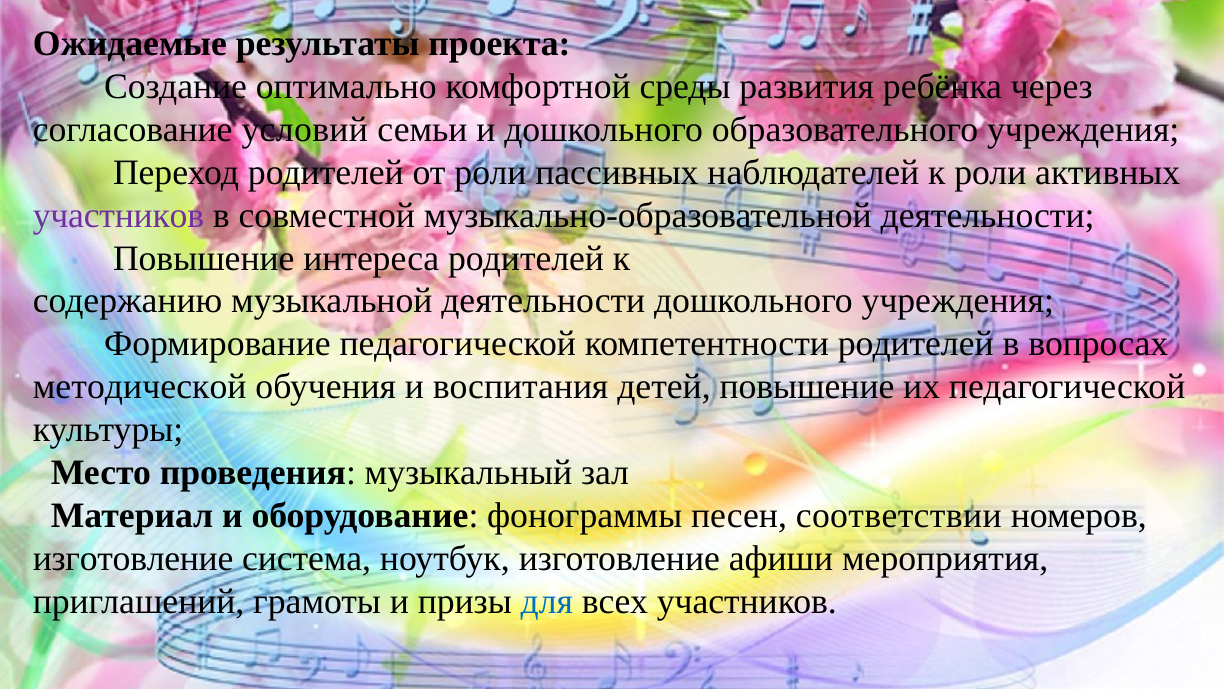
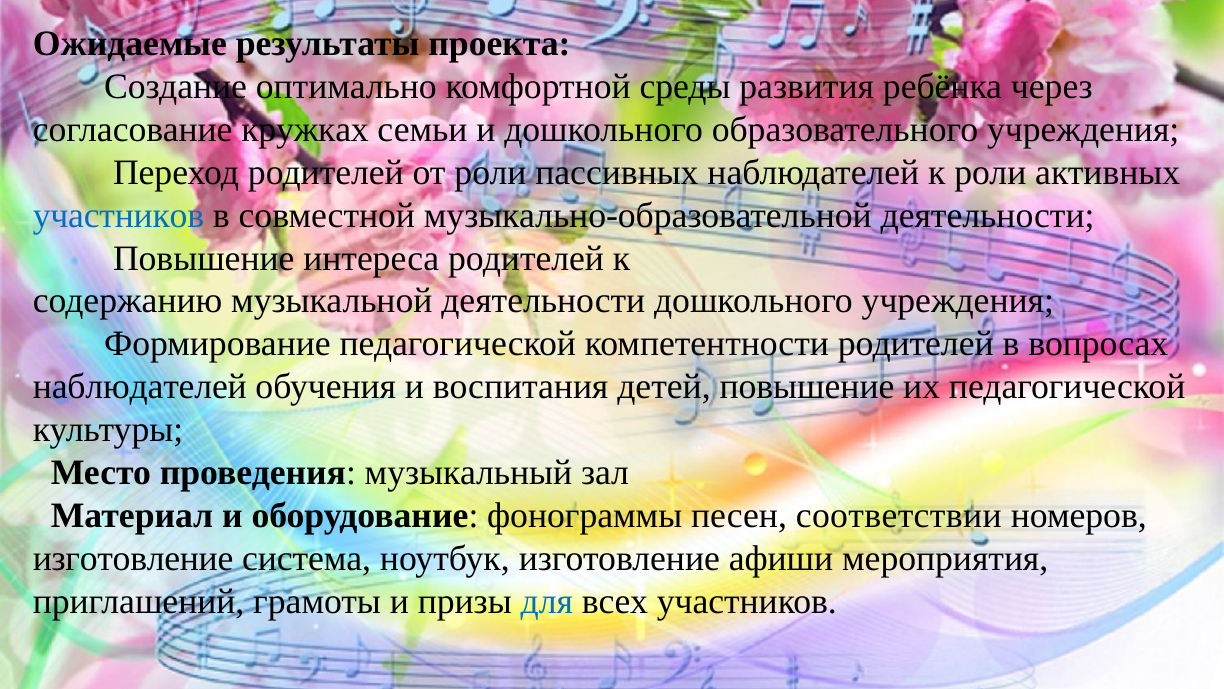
условий: условий -> кружках (305, 130)
участников colour: purple -> blue (119, 215)
методической: методической -> наблюдателей (140, 387)
